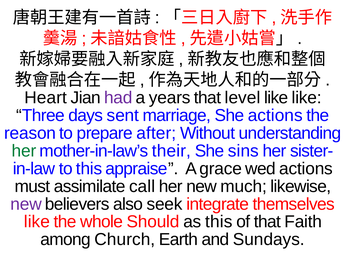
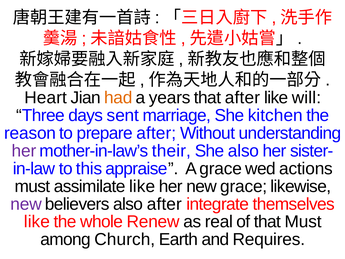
had colour: purple -> orange (118, 98)
that level: level -> after (242, 98)
like like: like -> will (306, 98)
She actions: actions -> kitchen (275, 115)
her colour: green -> purple (24, 151)
She sins: sins -> also (244, 151)
assimilate call: call -> like (142, 186)
new much: much -> grace (244, 186)
also seek: seek -> after (164, 204)
Should: Should -> Renew (153, 222)
as this: this -> real (219, 222)
that Faith: Faith -> Must (303, 222)
Sundays: Sundays -> Requires (269, 239)
